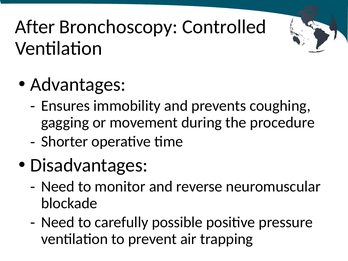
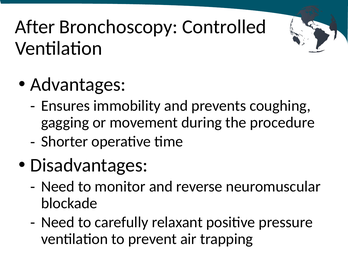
possible: possible -> relaxant (177, 222)
